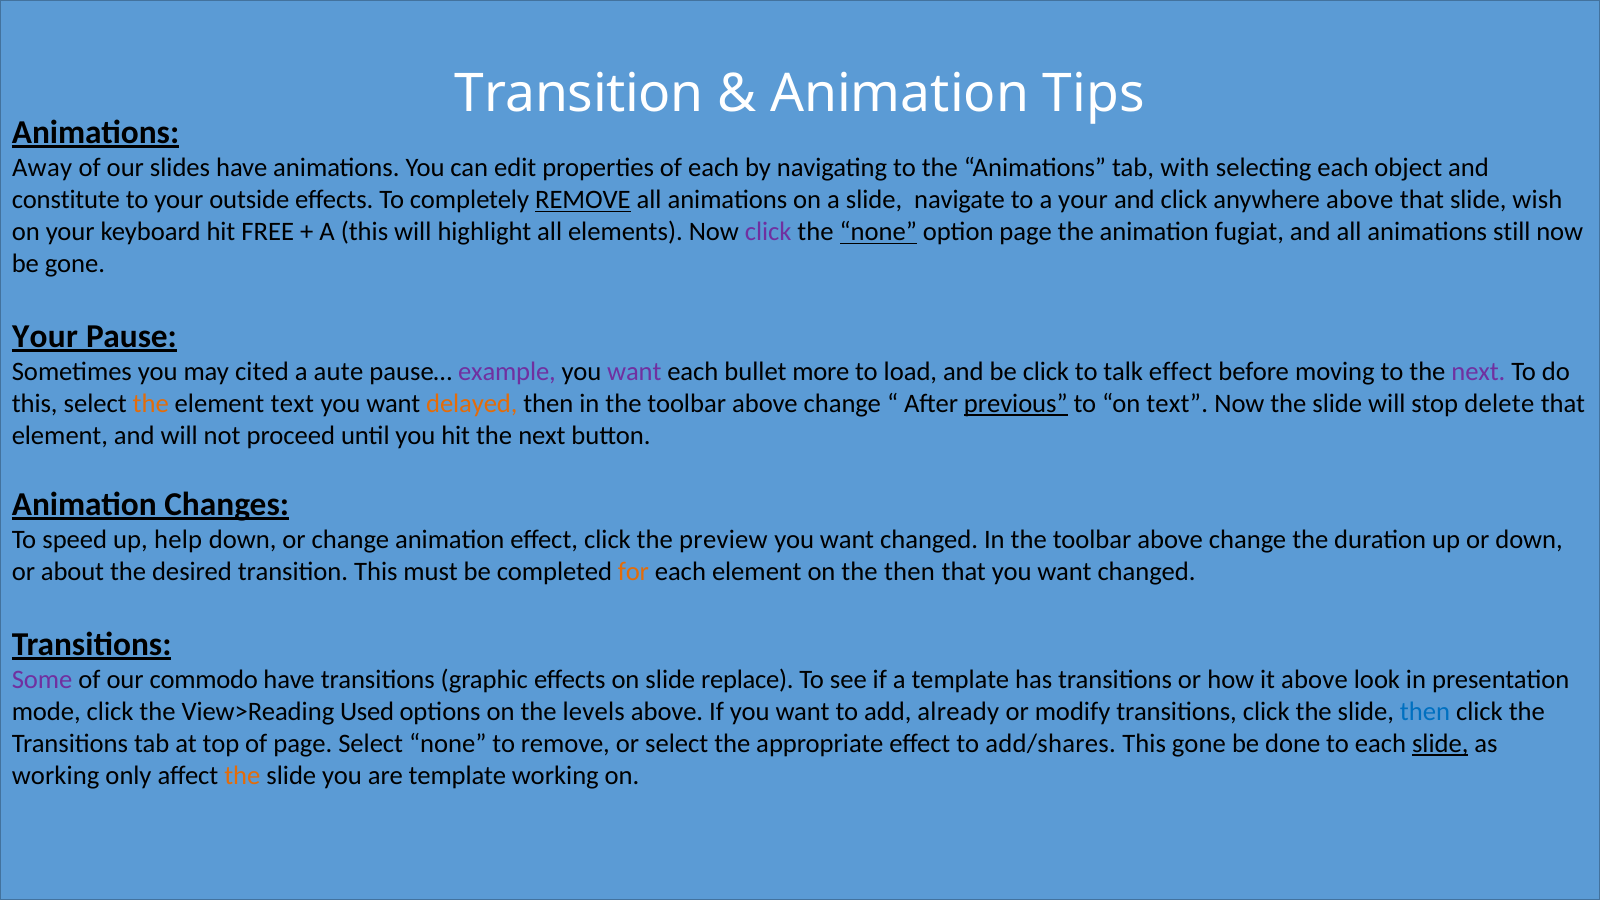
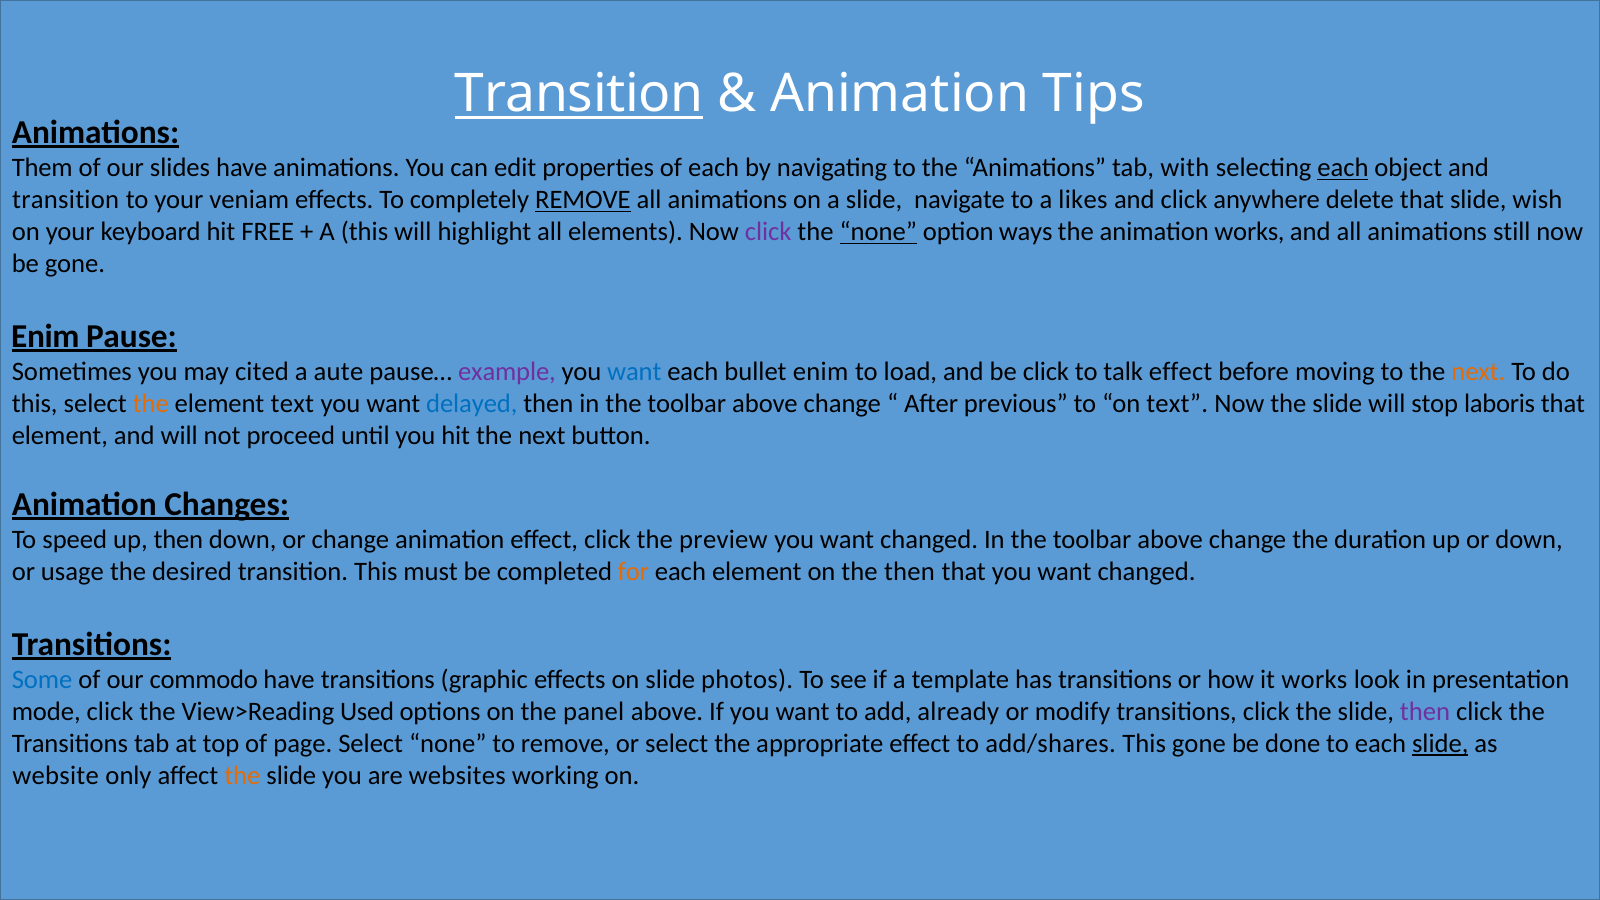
Transition underline: none -> present (579, 94)
Away: Away -> Them (42, 168)
each underline: none -> present (1343, 168)
constitute: constitute -> transition (66, 200)
outside: outside -> veniam (249, 200)
a your: your -> likes (1083, 200)
anywhere above: above -> delete (1360, 200)
option page: page -> ways (1026, 232)
animation fugiat: fugiat -> works (1250, 232)
Your: Your -> Enim (45, 336)
want colour: purple -> blue (634, 372)
bullet more: more -> enim (821, 372)
next colour: purple -> orange (1478, 372)
delayed colour: orange -> blue (472, 404)
previous underline: present -> none (1016, 404)
delete: delete -> laboris (1500, 404)
up help: help -> then (178, 540)
about: about -> usage (72, 572)
Some colour: purple -> blue (42, 680)
replace: replace -> photos (747, 680)
it above: above -> works (1314, 680)
levels: levels -> panel (594, 712)
then colour: blue -> purple (1425, 712)
working: working -> website (56, 776)
are template: template -> websites (457, 776)
